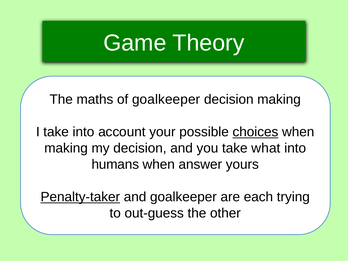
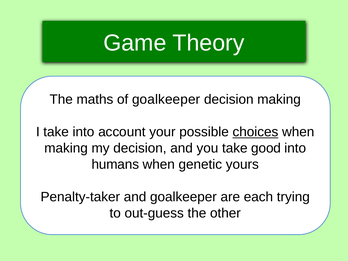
what: what -> good (266, 148)
answer: answer -> genetic (200, 164)
Penalty-taker underline: present -> none (80, 197)
